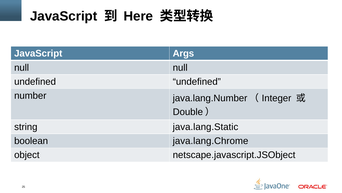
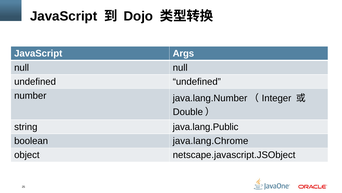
Here: Here -> Dojo (138, 16)
java.lang.Static: java.lang.Static -> java.lang.Public (206, 127)
